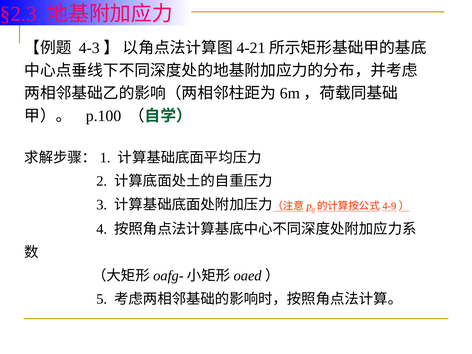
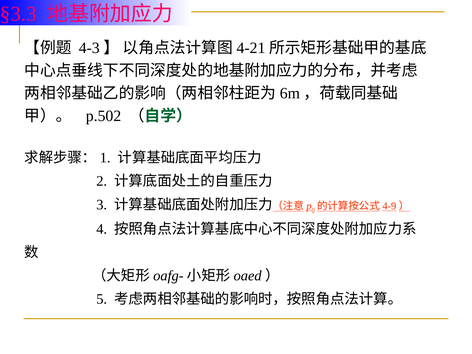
§2.3: §2.3 -> §3.3 (18, 14)
p.100: p.100 -> p.502 (104, 116)
